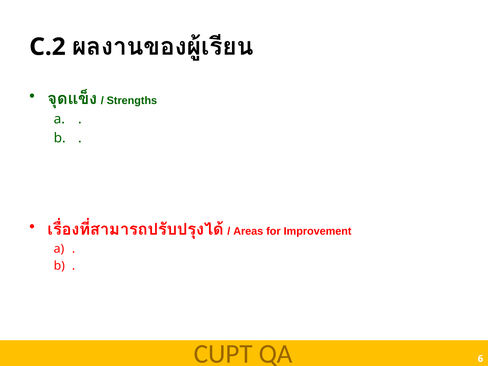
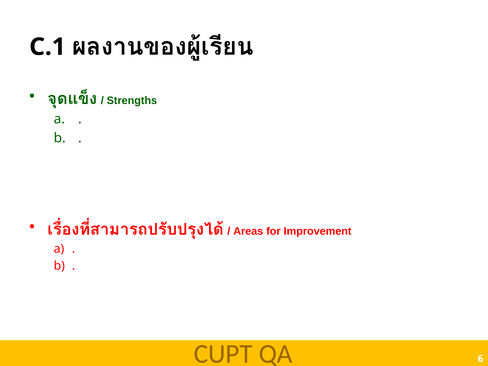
C.2: C.2 -> C.1 (47, 47)
